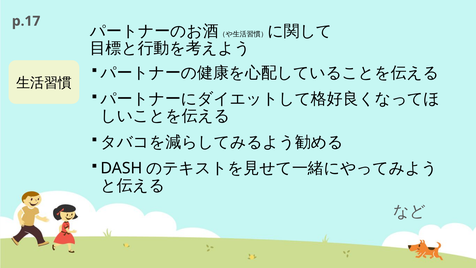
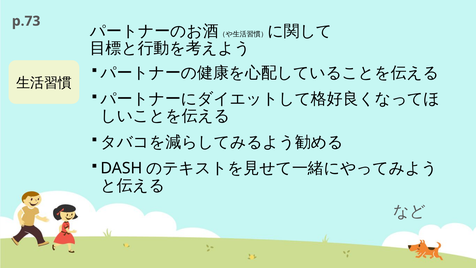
p.17: p.17 -> p.73 (26, 21)
